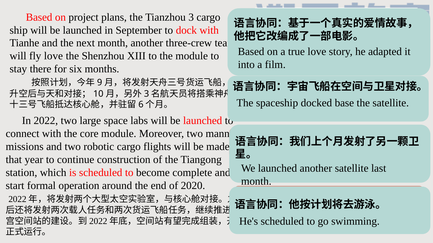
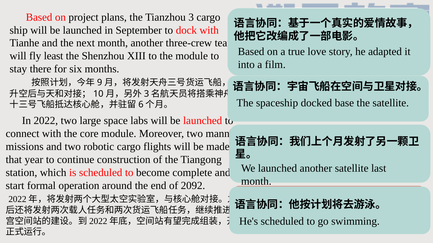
fly love: love -> least (54, 56)
2020: 2020 -> 2092 (193, 186)
